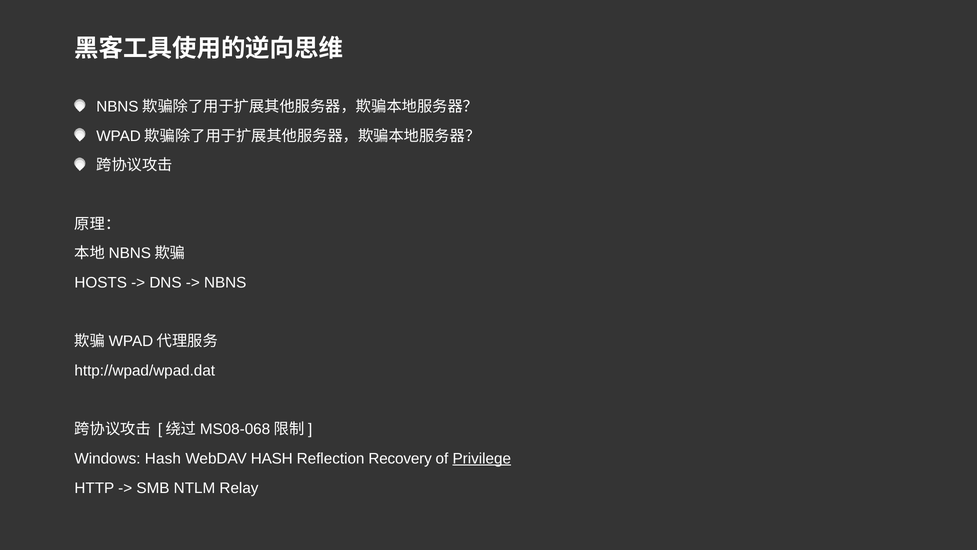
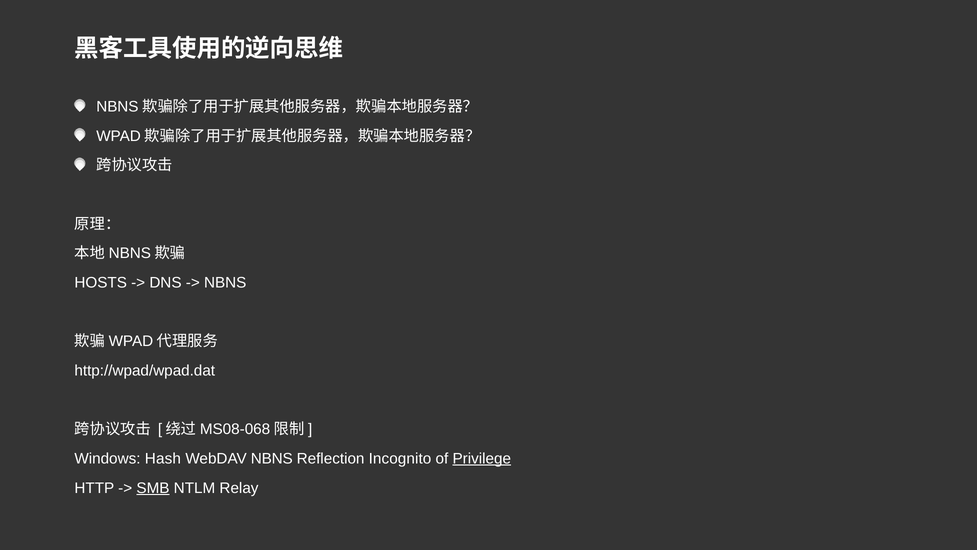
WebDAV HASH: HASH -> NBNS (272, 458)
Recovery: Recovery -> Incognito (400, 458)
SMB underline: none -> present (153, 488)
